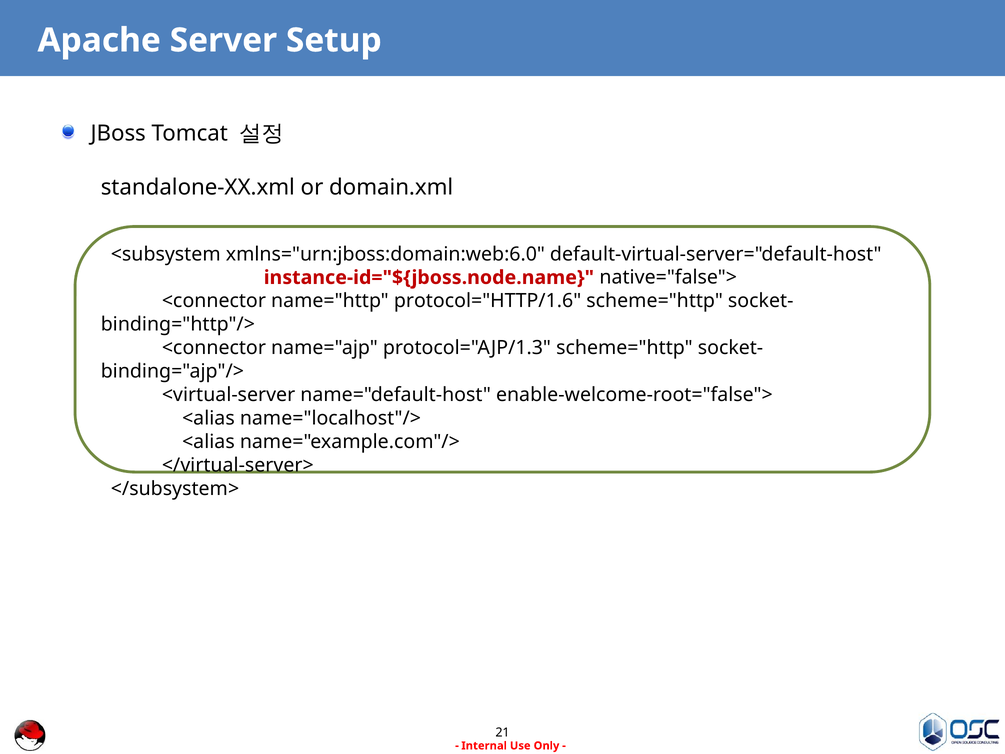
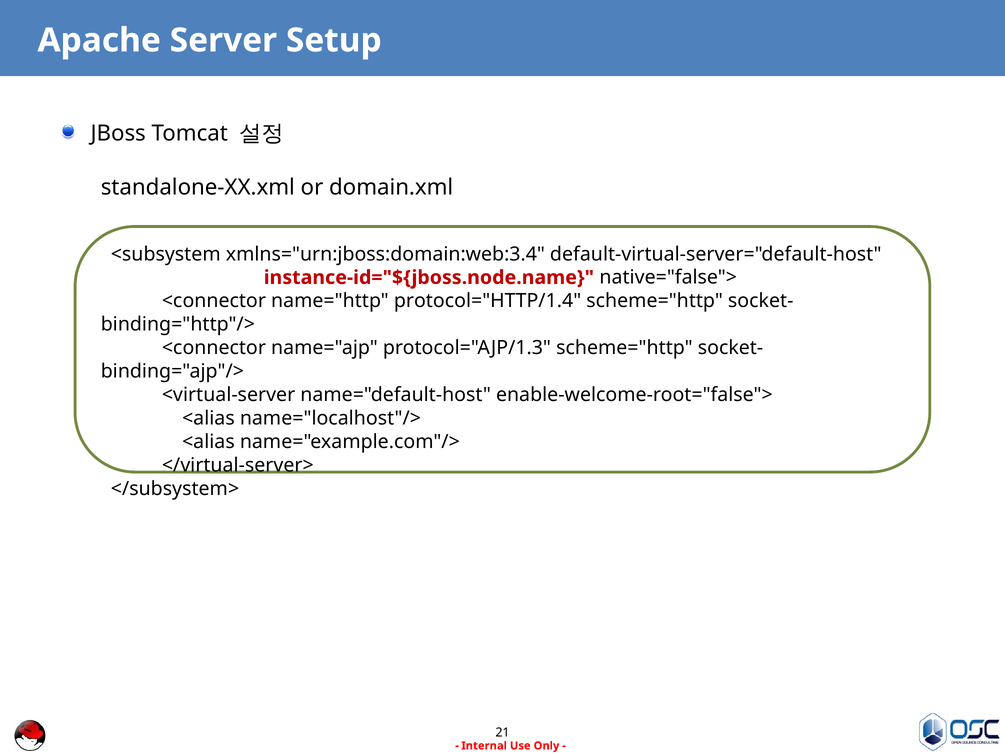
xmlns="urn:jboss:domain:web:6.0: xmlns="urn:jboss:domain:web:6.0 -> xmlns="urn:jboss:domain:web:3.4 (385, 254)
protocol="HTTP/1.6: protocol="HTTP/1.6 -> protocol="HTTP/1.4 (488, 301)
